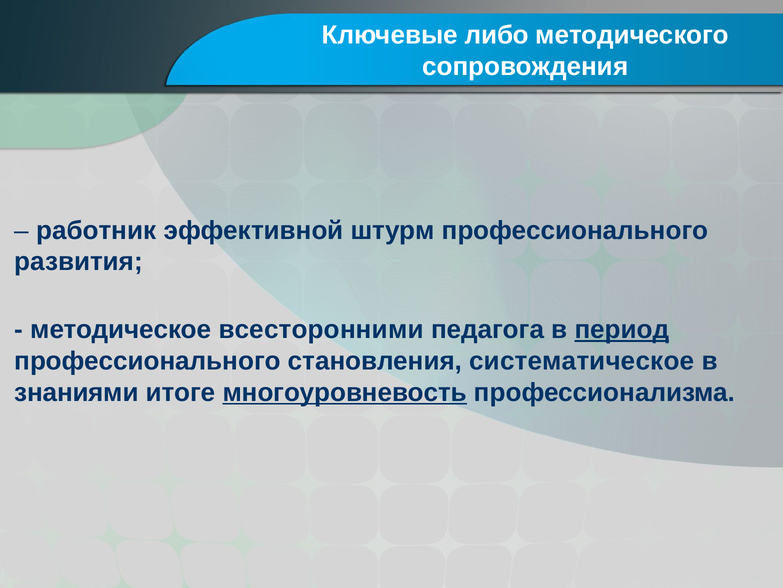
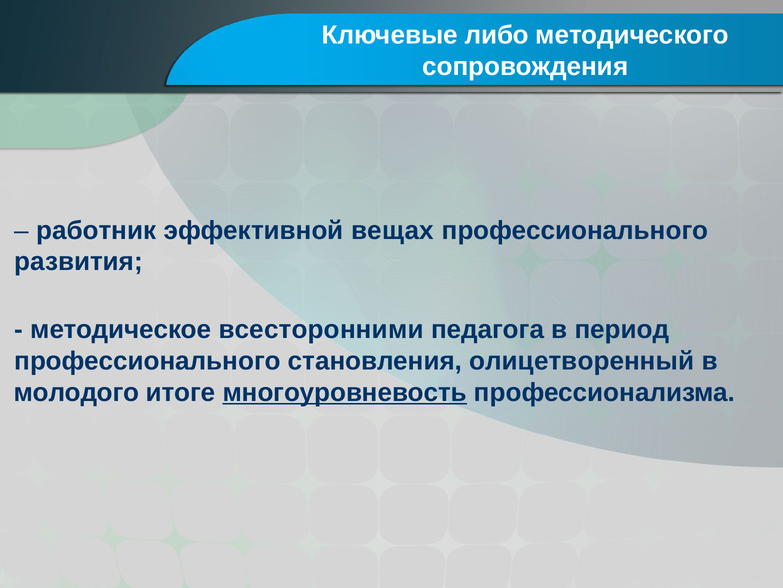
штурм: штурм -> вещах (392, 230)
период underline: present -> none (622, 329)
систематическое: систематическое -> олицетворенный (582, 361)
знаниями: знаниями -> молодого (77, 392)
